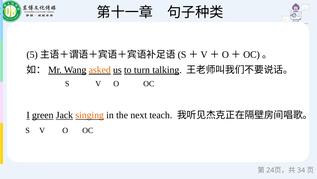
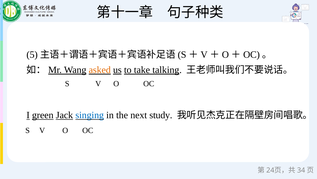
turn: turn -> take (142, 70)
singing colour: orange -> blue (90, 115)
teach: teach -> study (161, 115)
